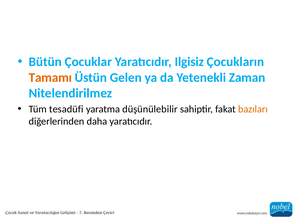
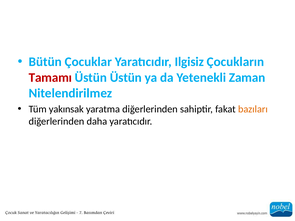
Tamamı colour: orange -> red (50, 78)
Üstün Gelen: Gelen -> Üstün (126, 78)
tesadüfi: tesadüfi -> yakınsak (66, 109)
yaratma düşünülebilir: düşünülebilir -> diğerlerinden (150, 109)
